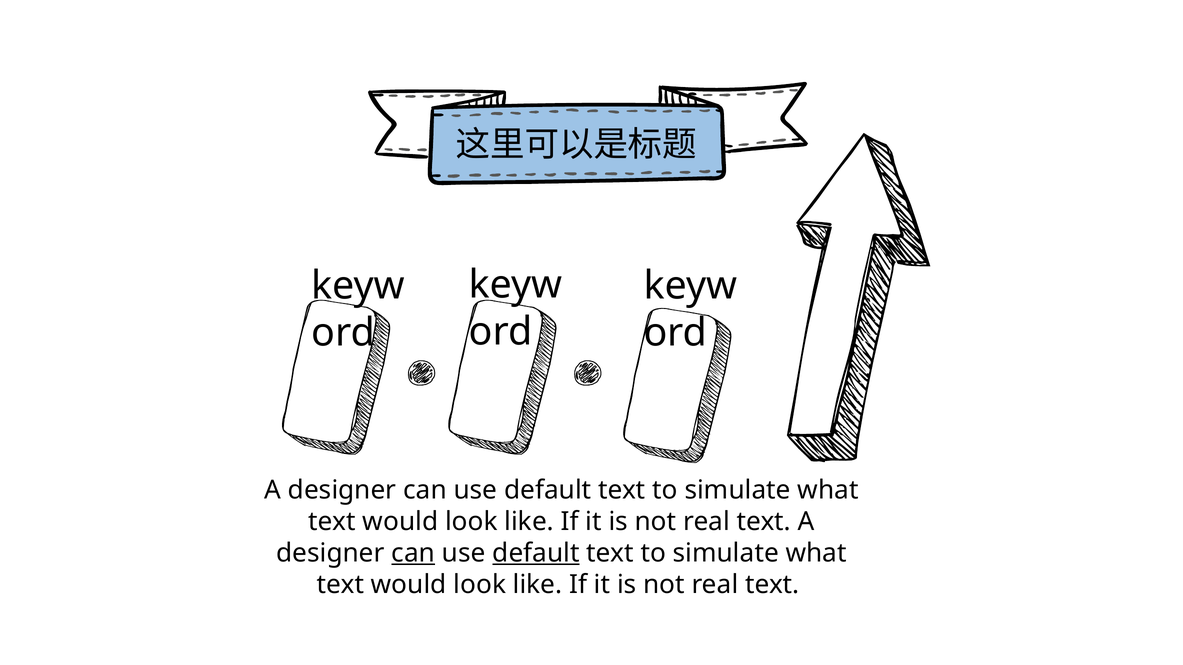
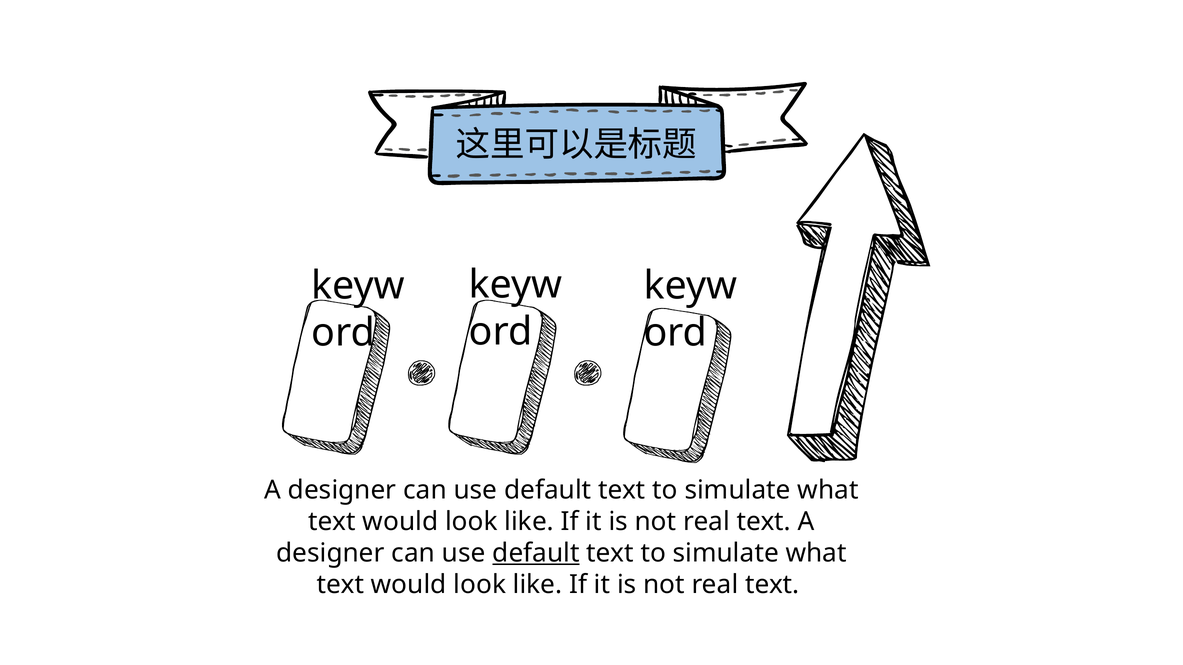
can underline: present -> none (413, 553)
